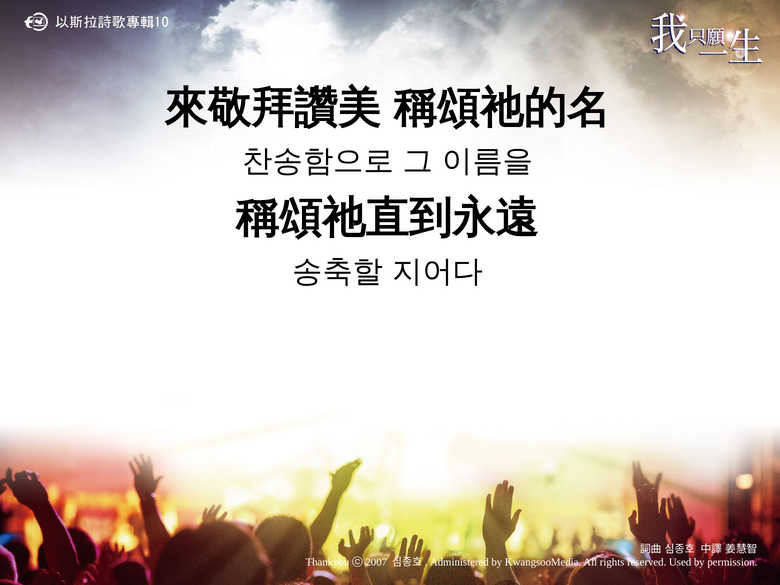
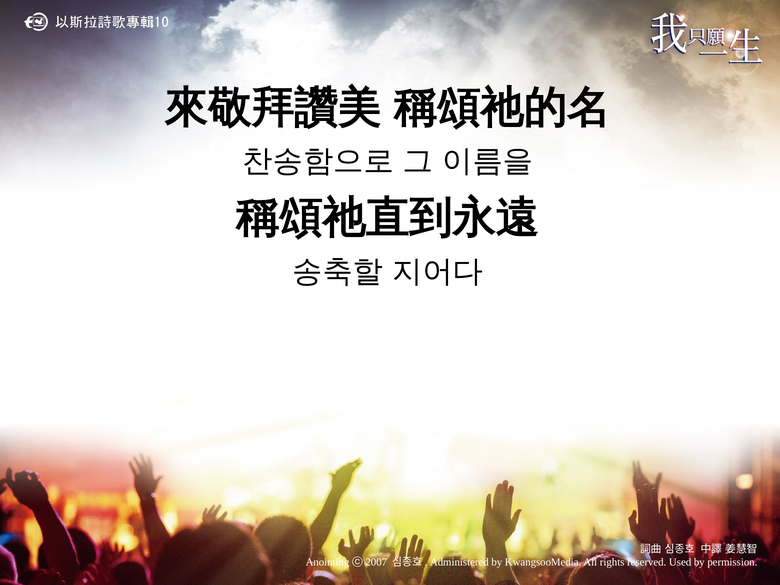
Thankyou: Thankyou -> Anointing (327, 562)
